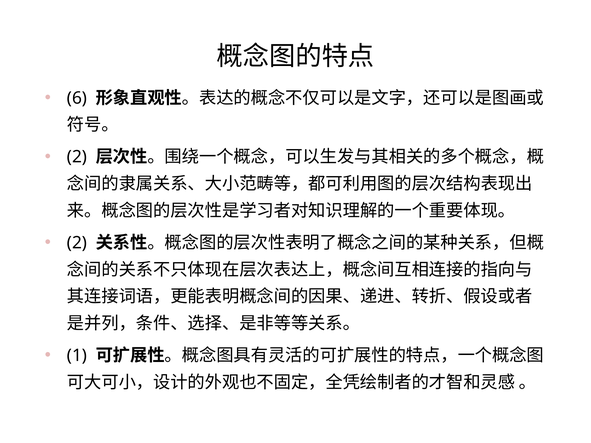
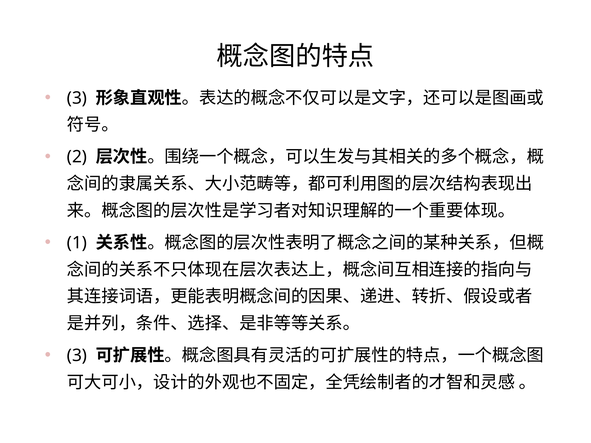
6: 6 -> 3 (77, 98)
2: 2 -> 1 (77, 243)
1: 1 -> 3 (77, 356)
